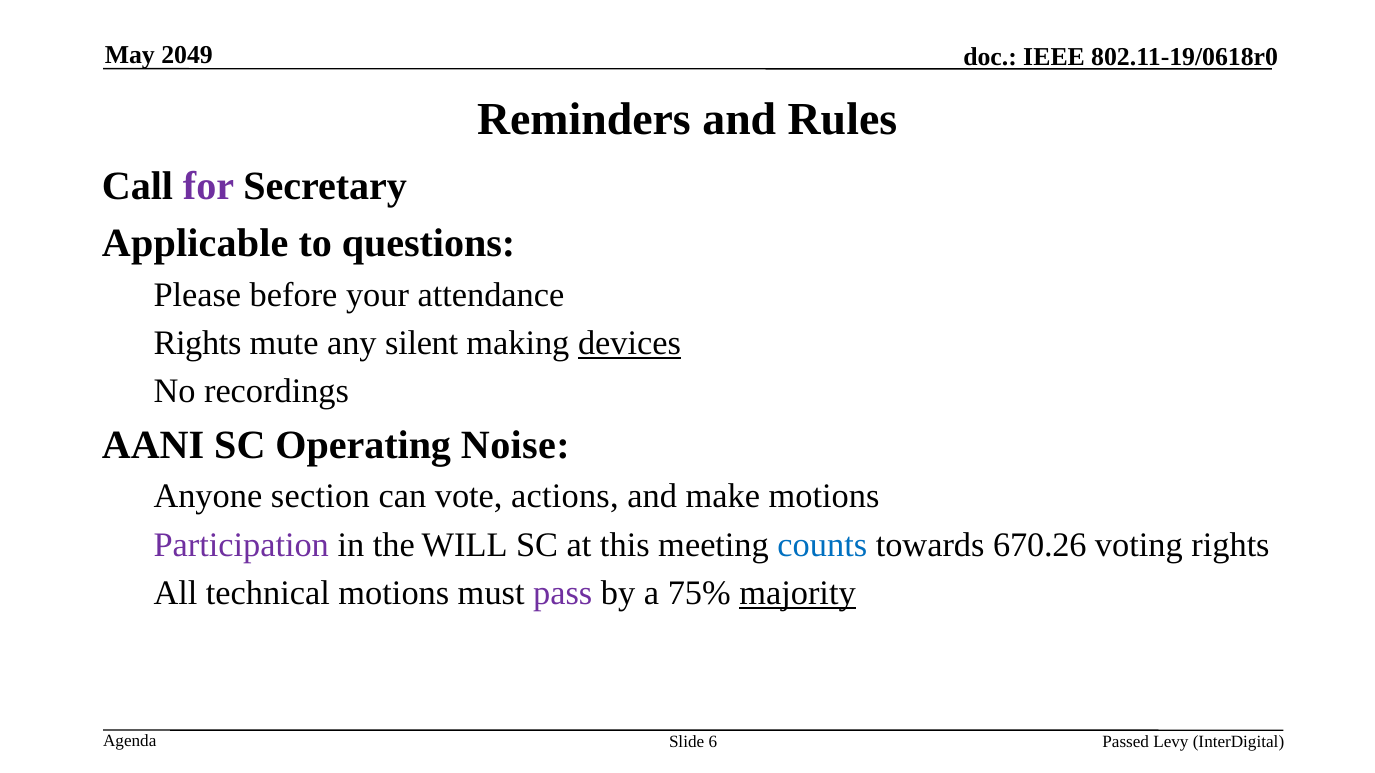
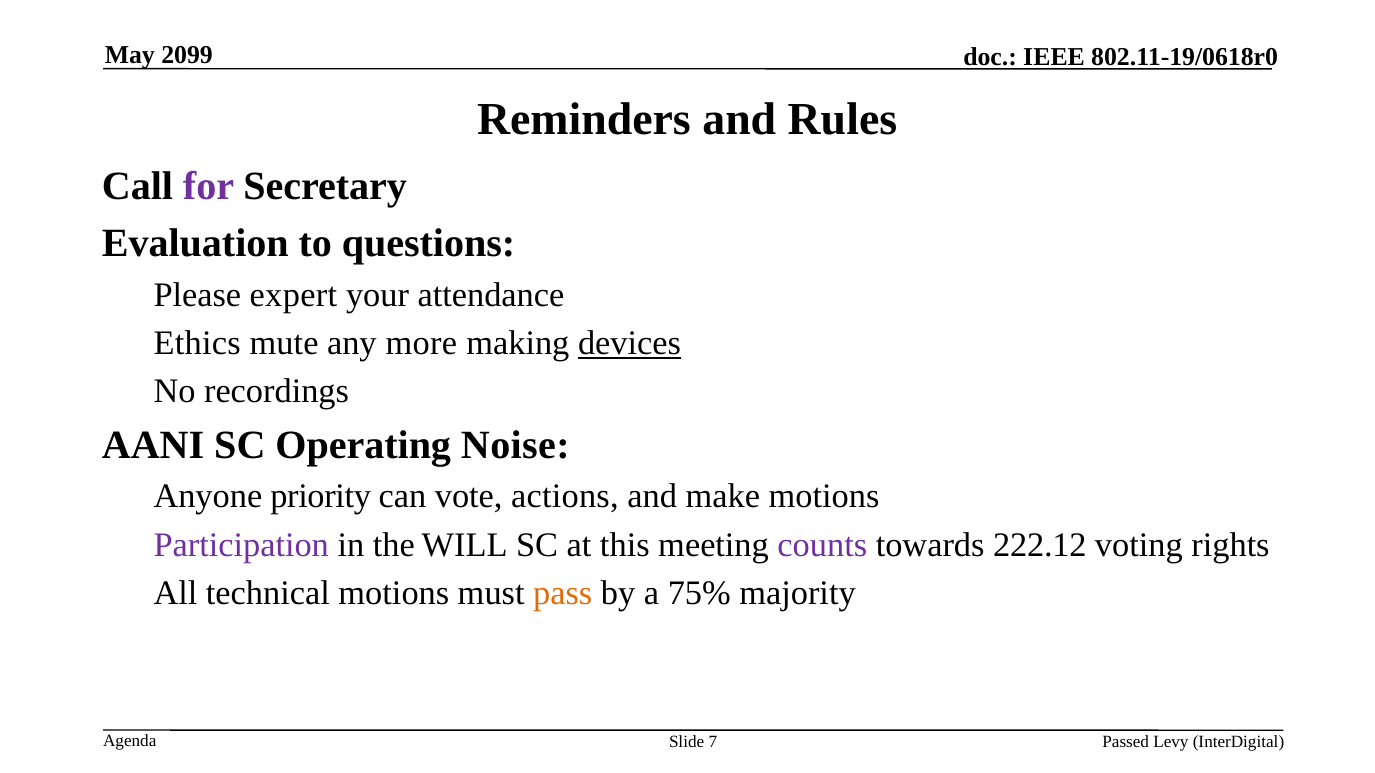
2049: 2049 -> 2099 (187, 55)
Applicable: Applicable -> Evaluation (195, 244)
before: before -> expert (293, 295)
Rights: Rights -> Ethics (197, 343)
silent: silent -> more (421, 343)
section: section -> priority (321, 497)
counts colour: blue -> purple (822, 545)
670.26: 670.26 -> 222.12 (1040, 545)
pass colour: purple -> orange (563, 594)
majority underline: present -> none (798, 594)
6: 6 -> 7 (713, 742)
